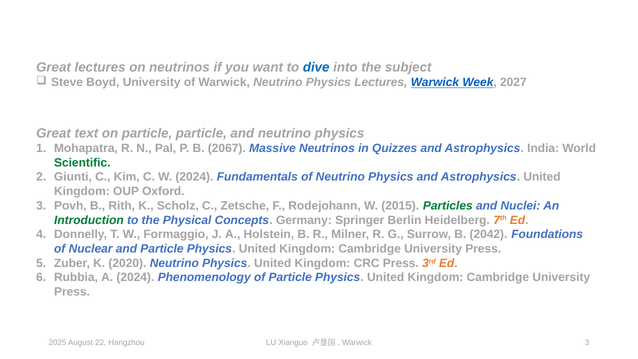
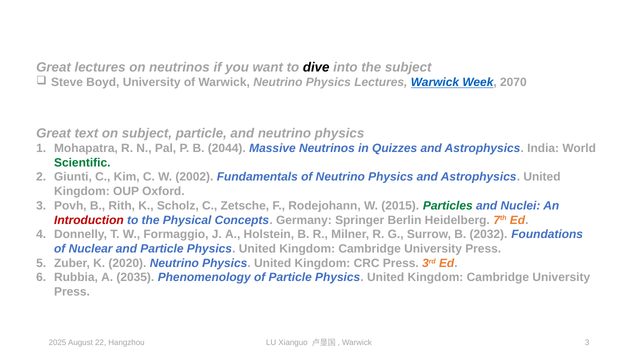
dive colour: blue -> black (316, 67)
2027: 2027 -> 2070 (513, 83)
on particle: particle -> subject (147, 133)
2067: 2067 -> 2044 (227, 148)
W 2024: 2024 -> 2002 (194, 177)
Introduction colour: green -> red (89, 220)
2042: 2042 -> 2032 (488, 234)
A 2024: 2024 -> 2035 (135, 277)
